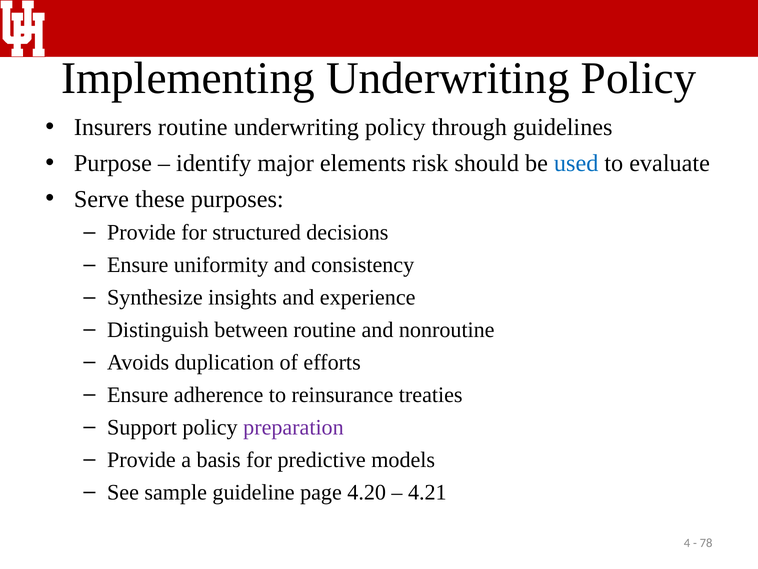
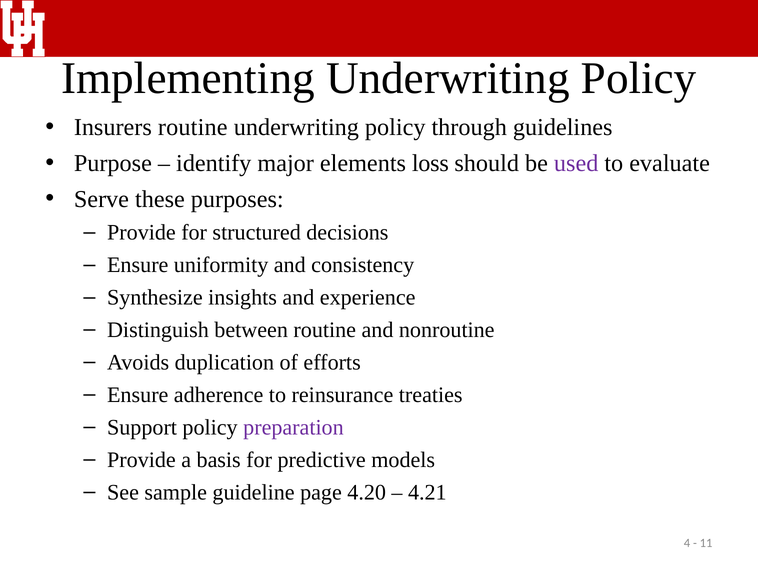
risk: risk -> loss (430, 163)
used colour: blue -> purple (576, 163)
78: 78 -> 11 (706, 543)
